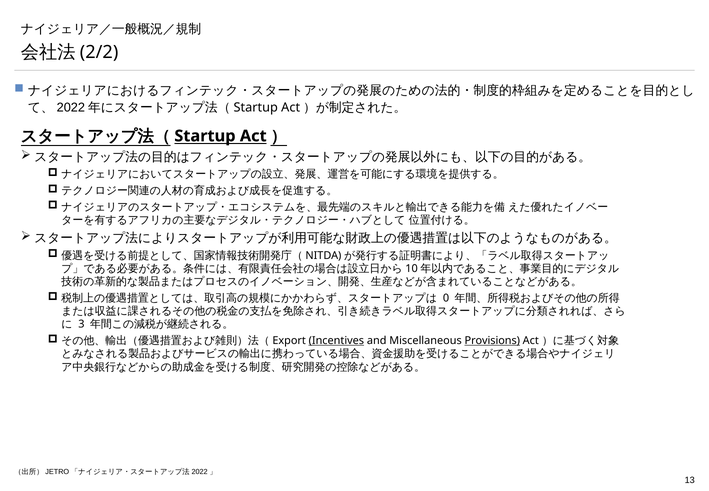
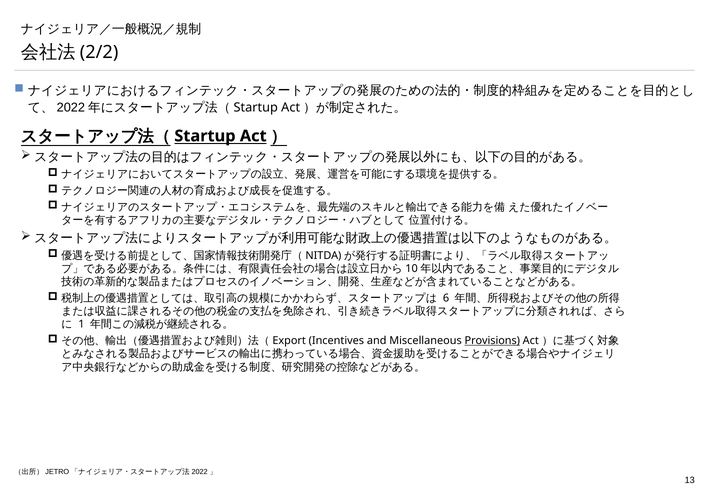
0: 0 -> 6 (446, 298)
3: 3 -> 1 (81, 324)
Incentives underline: present -> none (336, 341)
